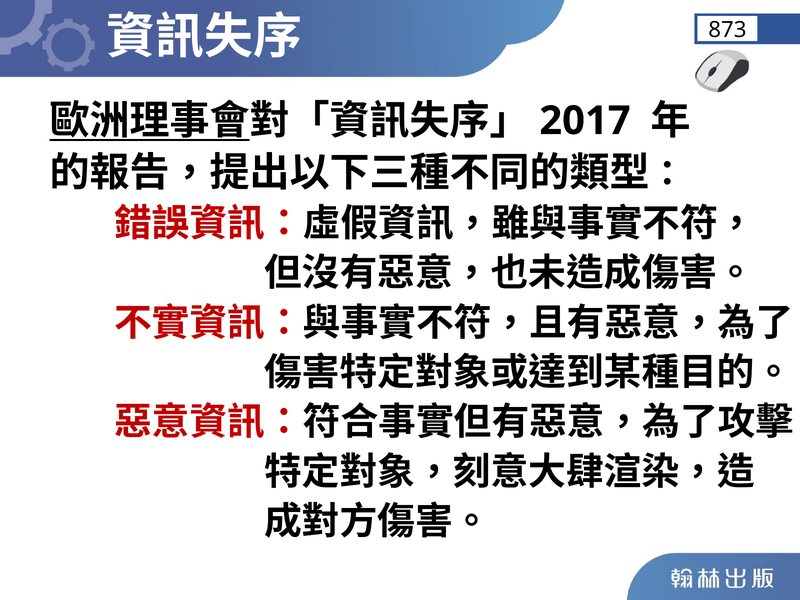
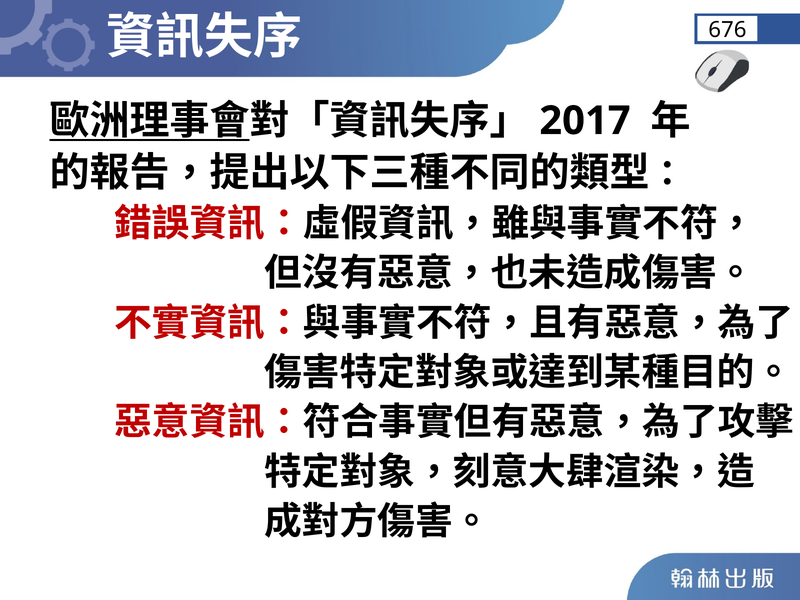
873: 873 -> 676 (727, 30)
